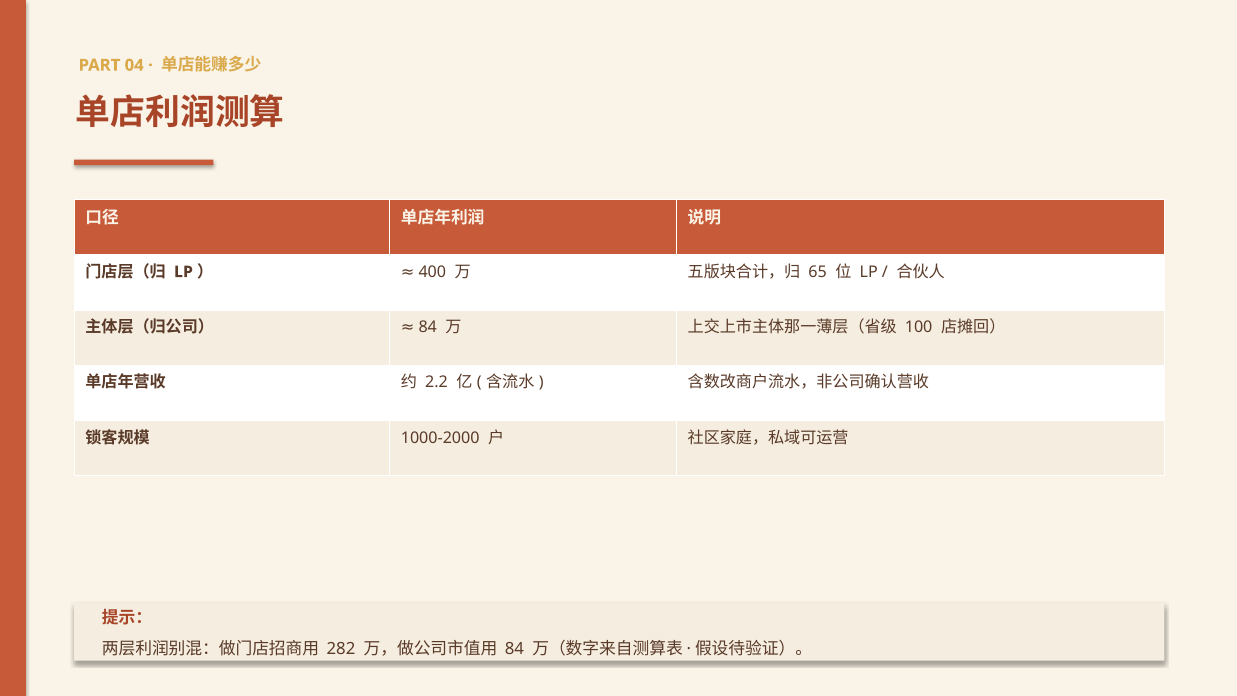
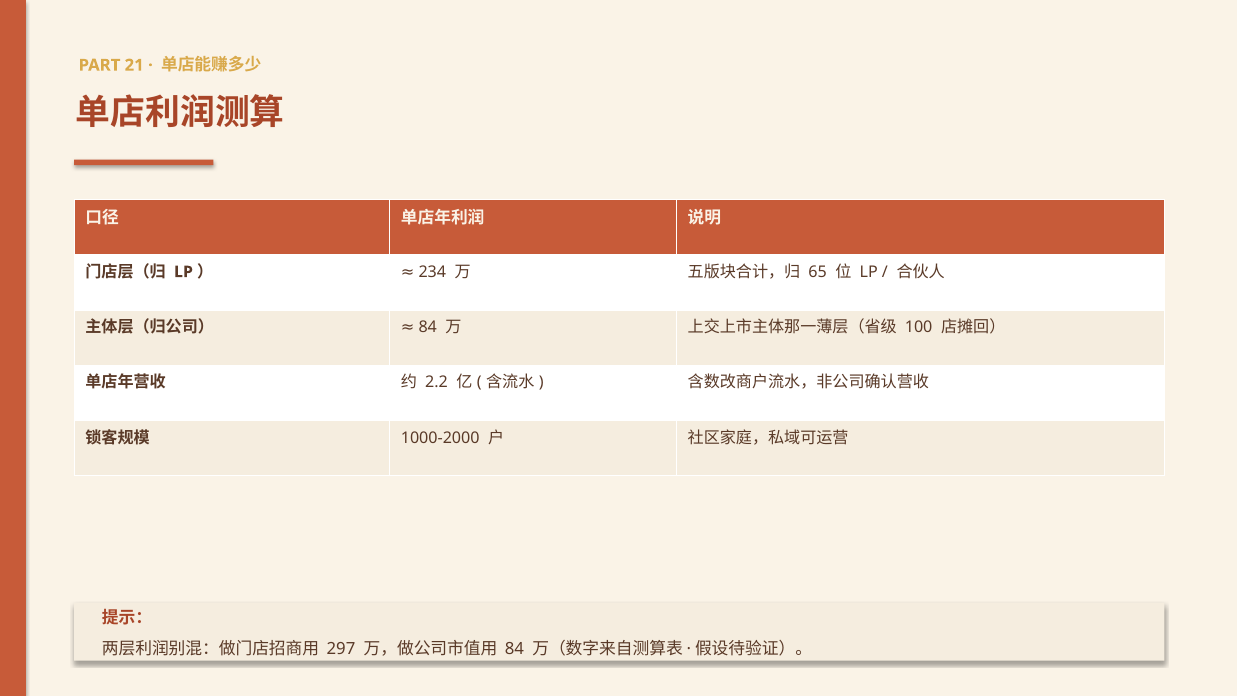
04: 04 -> 21 (134, 65)
400: 400 -> 234 (432, 272)
282: 282 -> 297 (341, 649)
